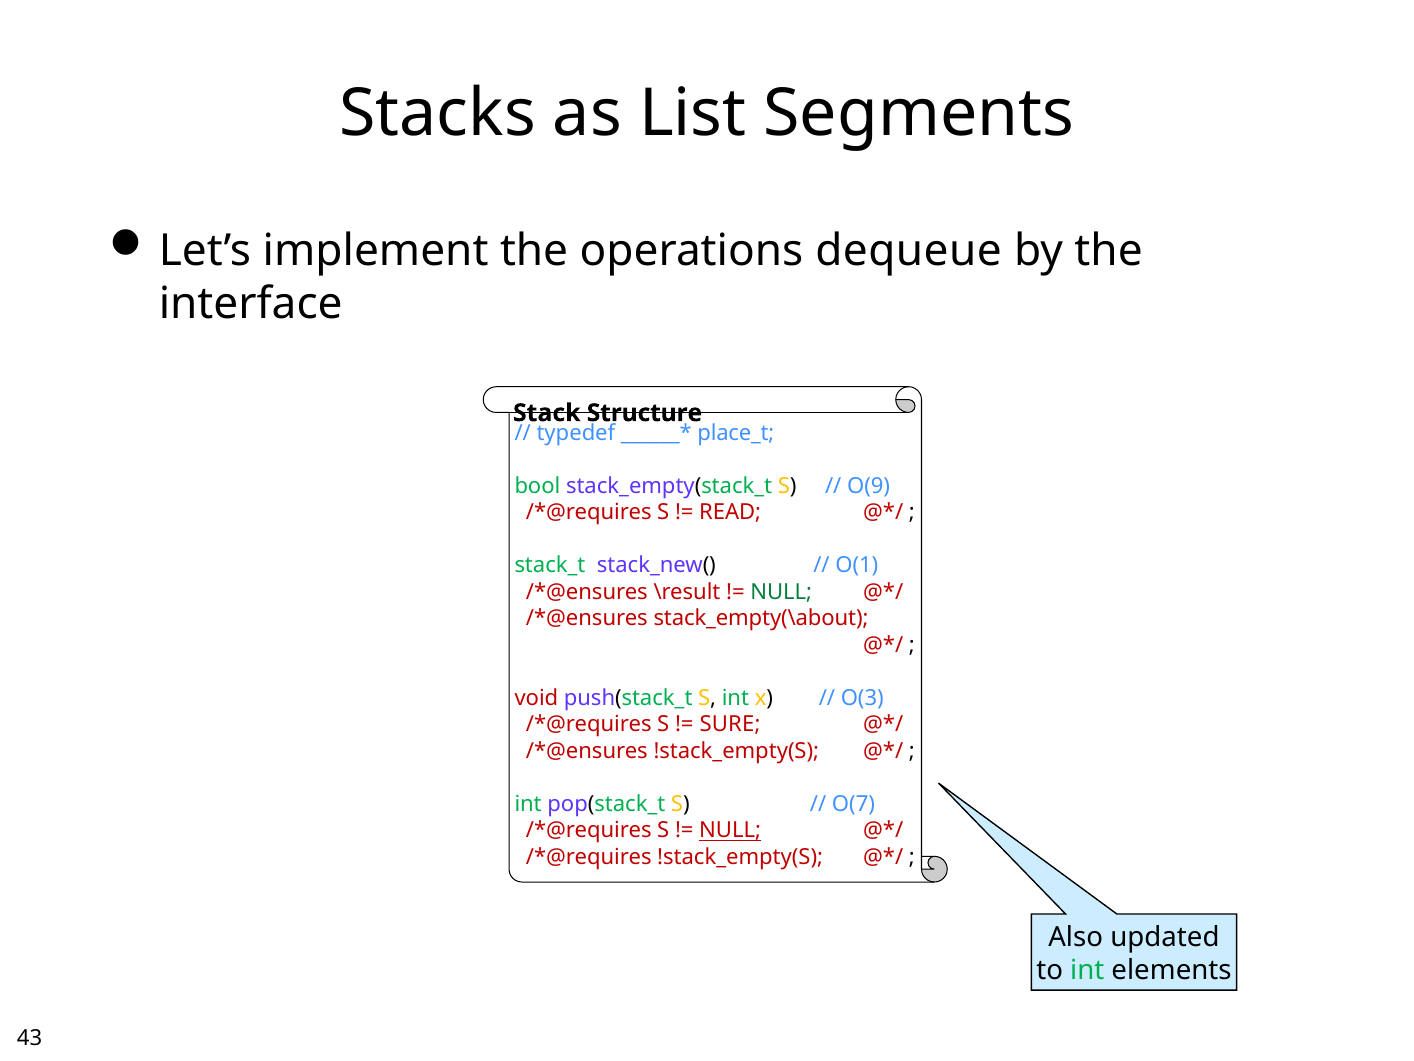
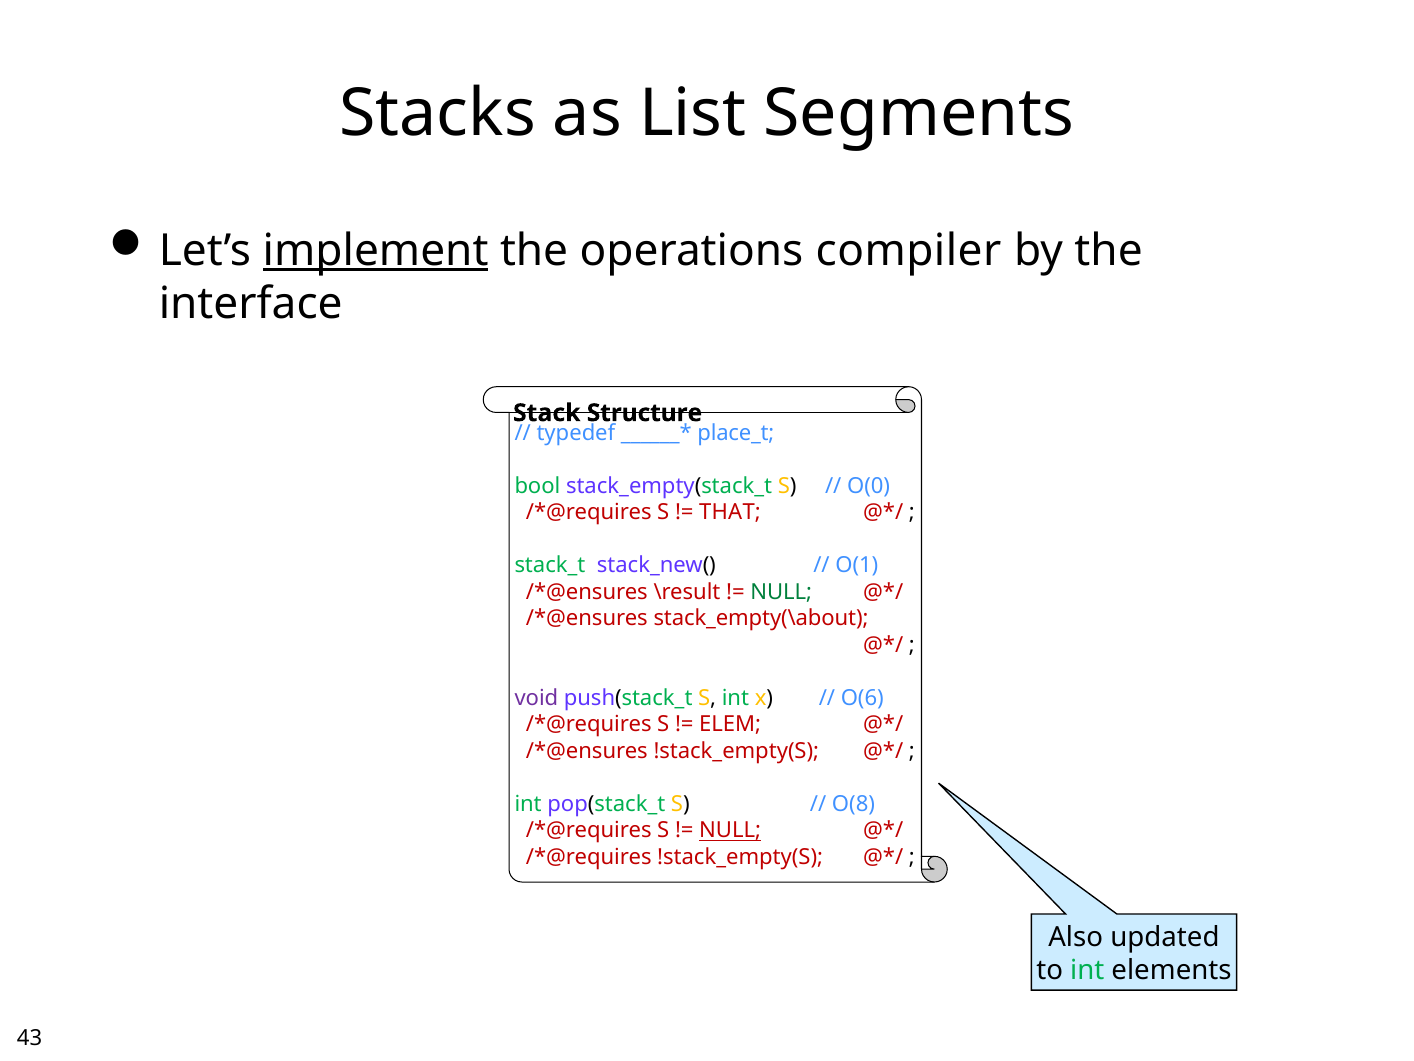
implement underline: none -> present (376, 251)
dequeue: dequeue -> compiler (909, 251)
O(9: O(9 -> O(0 (869, 486)
READ: READ -> THAT (730, 512)
void colour: red -> purple (536, 698)
O(3: O(3 -> O(6 (862, 698)
SURE: SURE -> ELEM (730, 724)
O(7: O(7 -> O(8 (854, 804)
